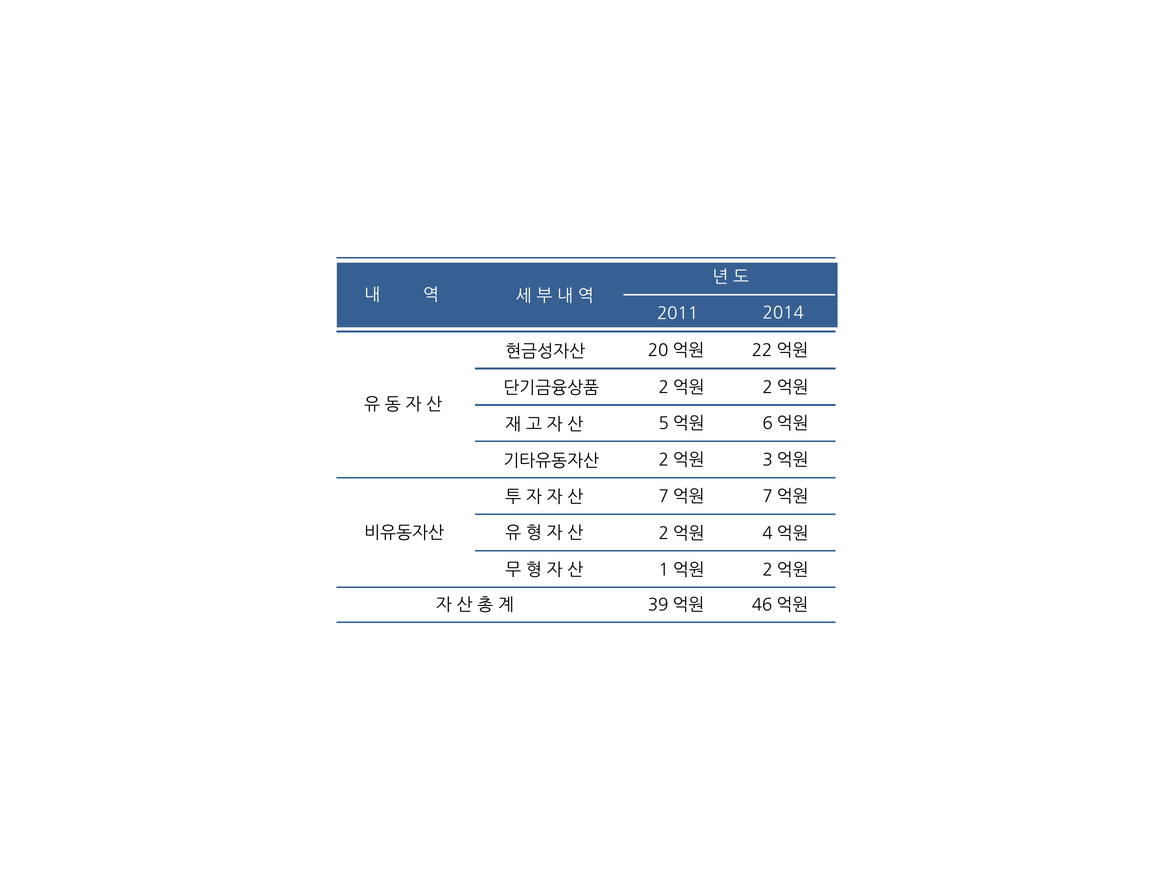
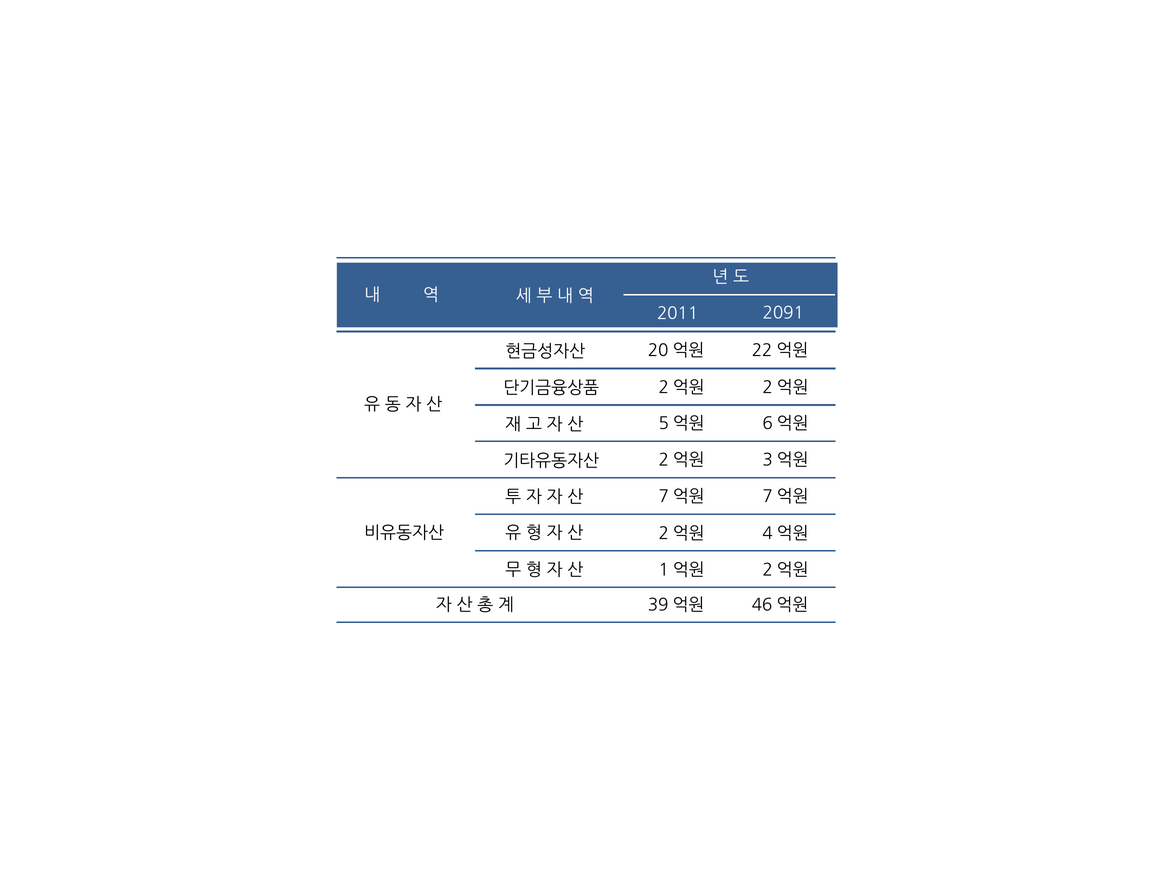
2014: 2014 -> 2091 (783, 313)
